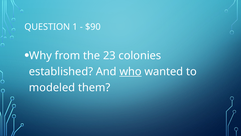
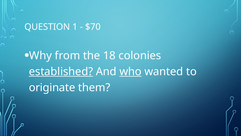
$90: $90 -> $70 (93, 27)
23: 23 -> 18 (109, 55)
established underline: none -> present (61, 71)
modeled: modeled -> originate (52, 87)
